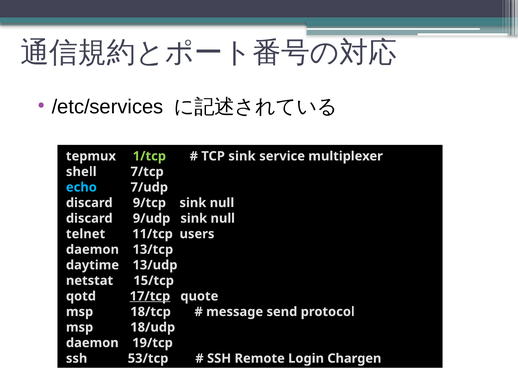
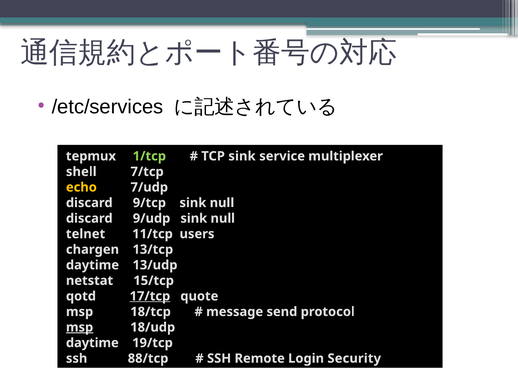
echo colour: light blue -> yellow (81, 187)
daemon: daemon -> chargen (92, 249)
msp underline: none -> present (80, 327)
daemon: daemon -> daytime (92, 342)
53/tcp: 53/tcp -> 88/tcp (148, 358)
Chargen: Chargen -> Security (354, 358)
